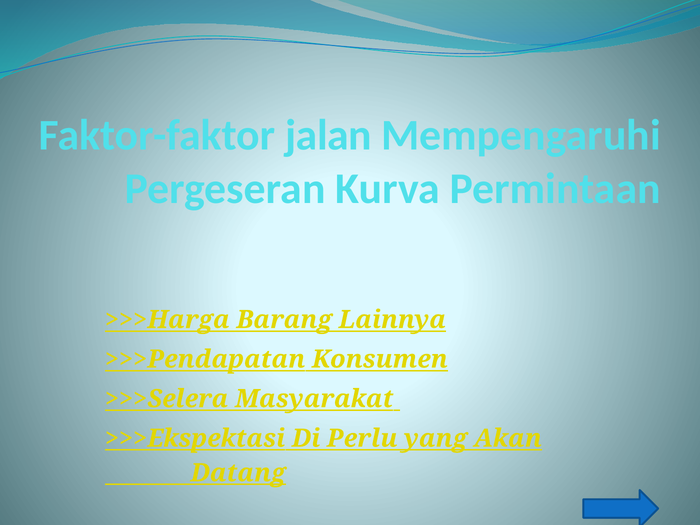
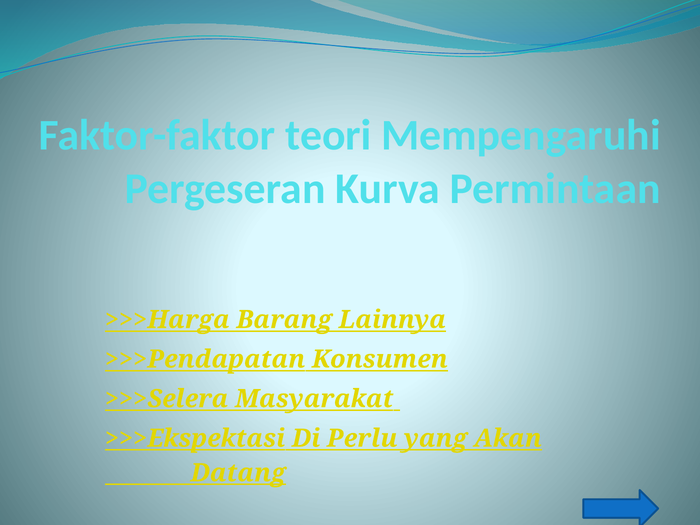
jalan: jalan -> teori (328, 135)
